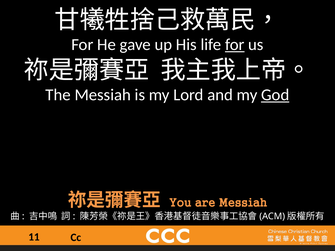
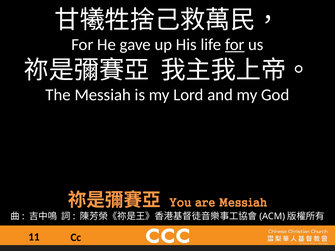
God underline: present -> none (275, 95)
